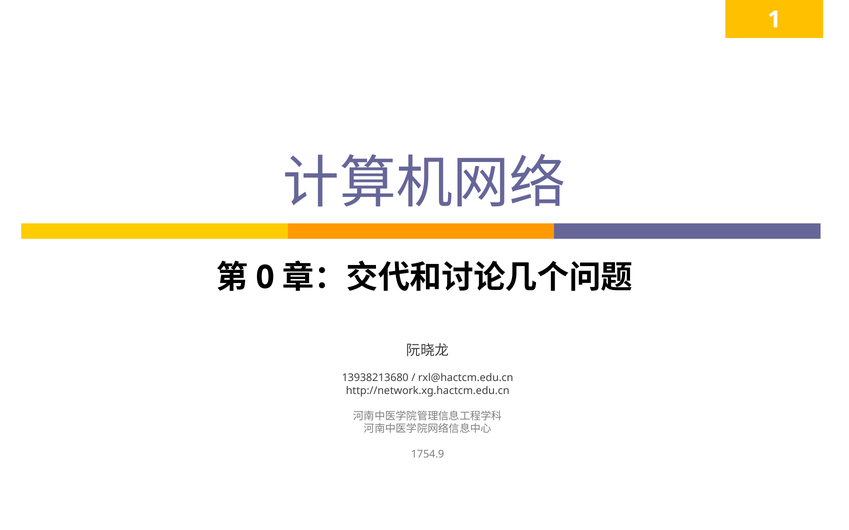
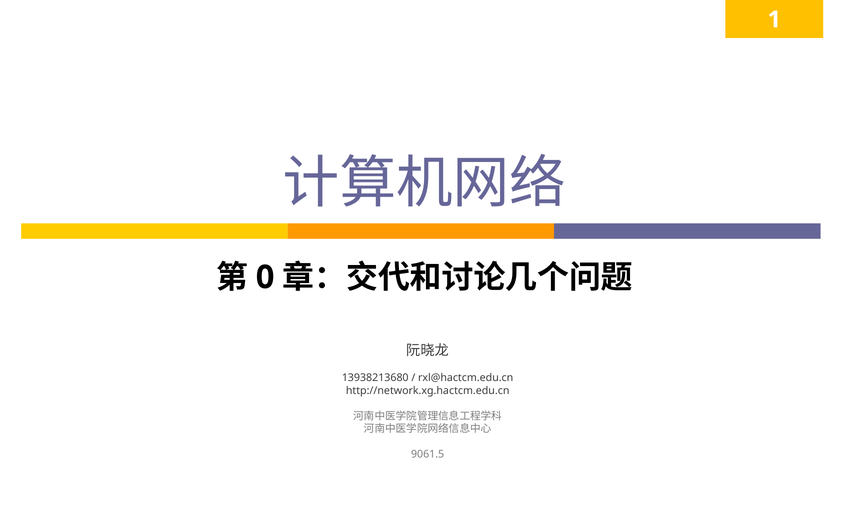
1754.9: 1754.9 -> 9061.5 (428, 455)
